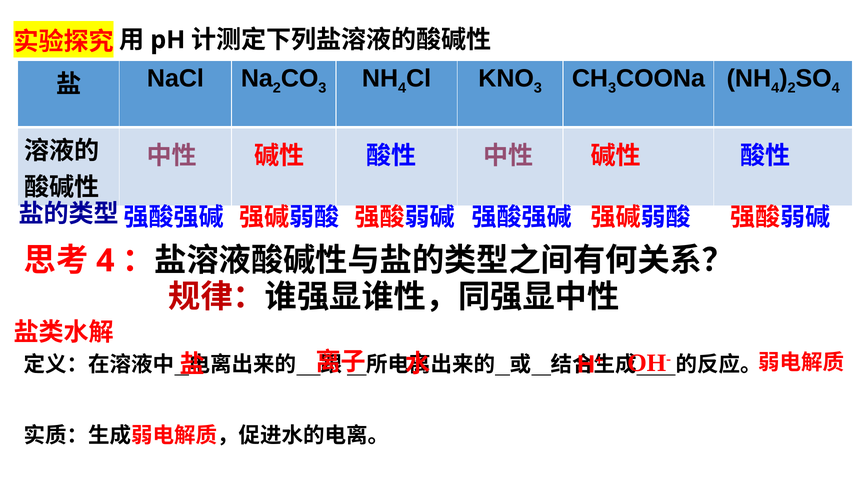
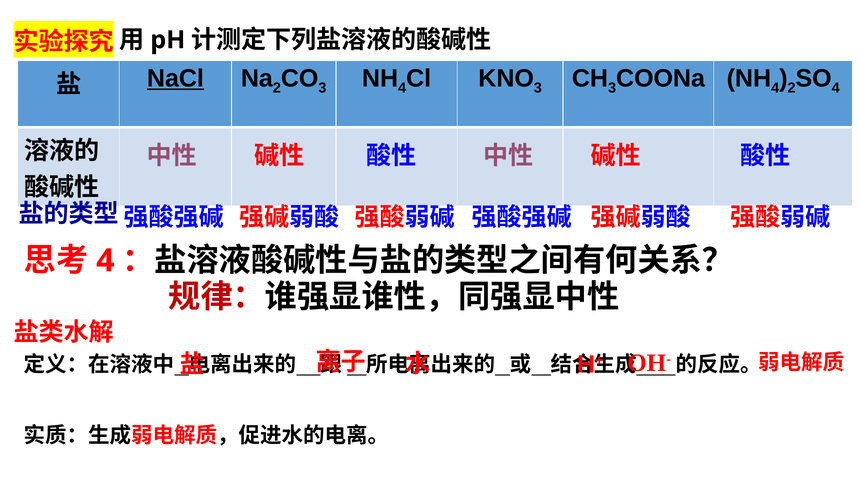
NaCl underline: none -> present (175, 78)
